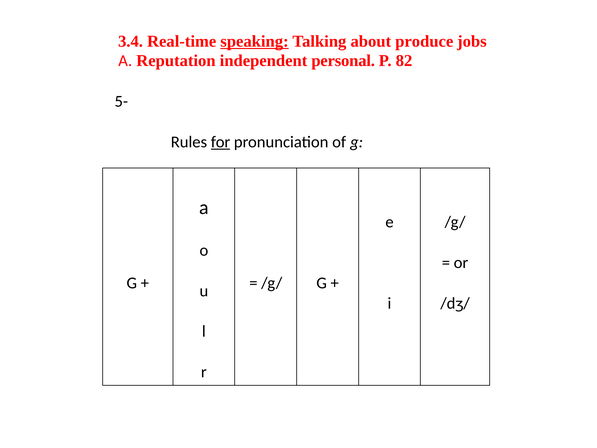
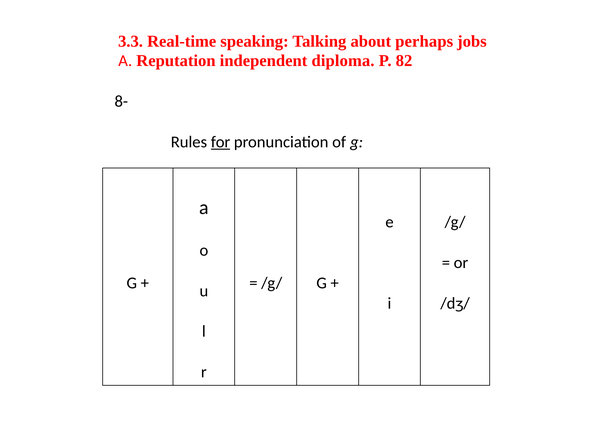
3.4: 3.4 -> 3.3 (131, 41)
speaking underline: present -> none (255, 41)
produce: produce -> perhaps (424, 41)
personal: personal -> diploma (343, 61)
5-: 5- -> 8- (121, 101)
